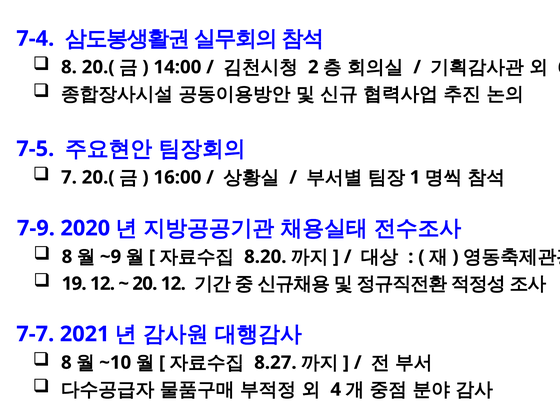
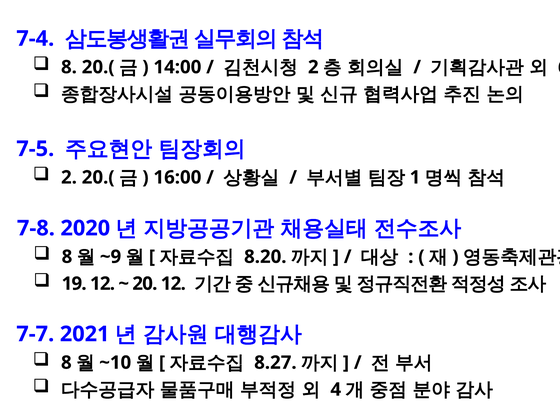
7: 7 -> 2 (69, 177)
7-9: 7-9 -> 7-8 (36, 228)
